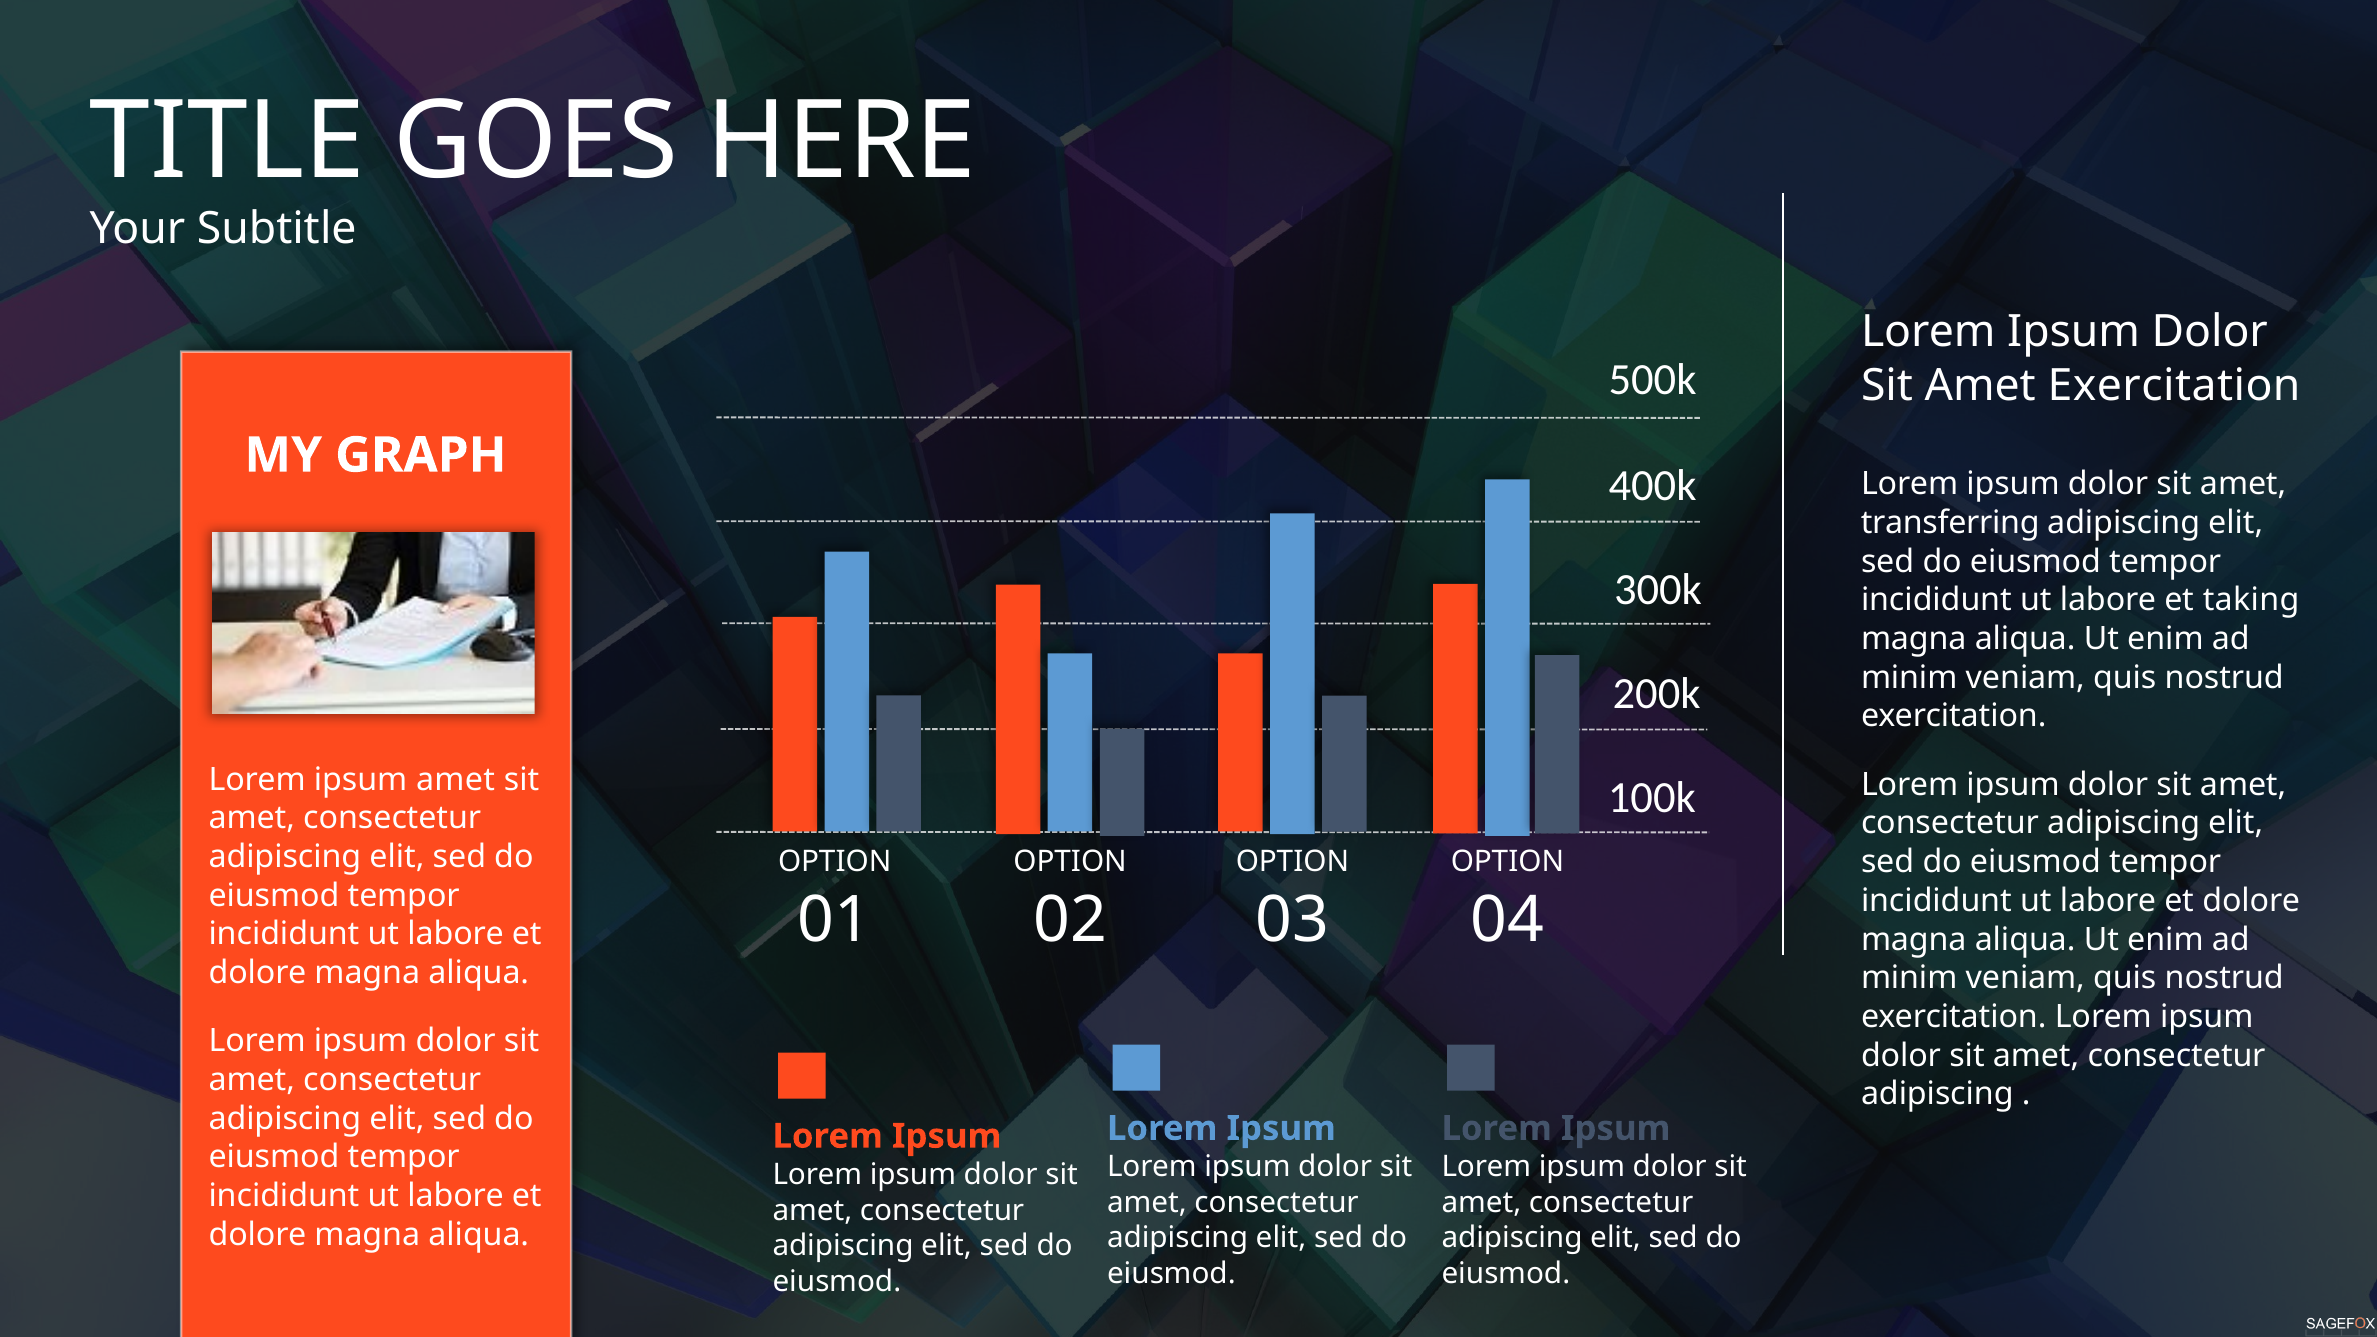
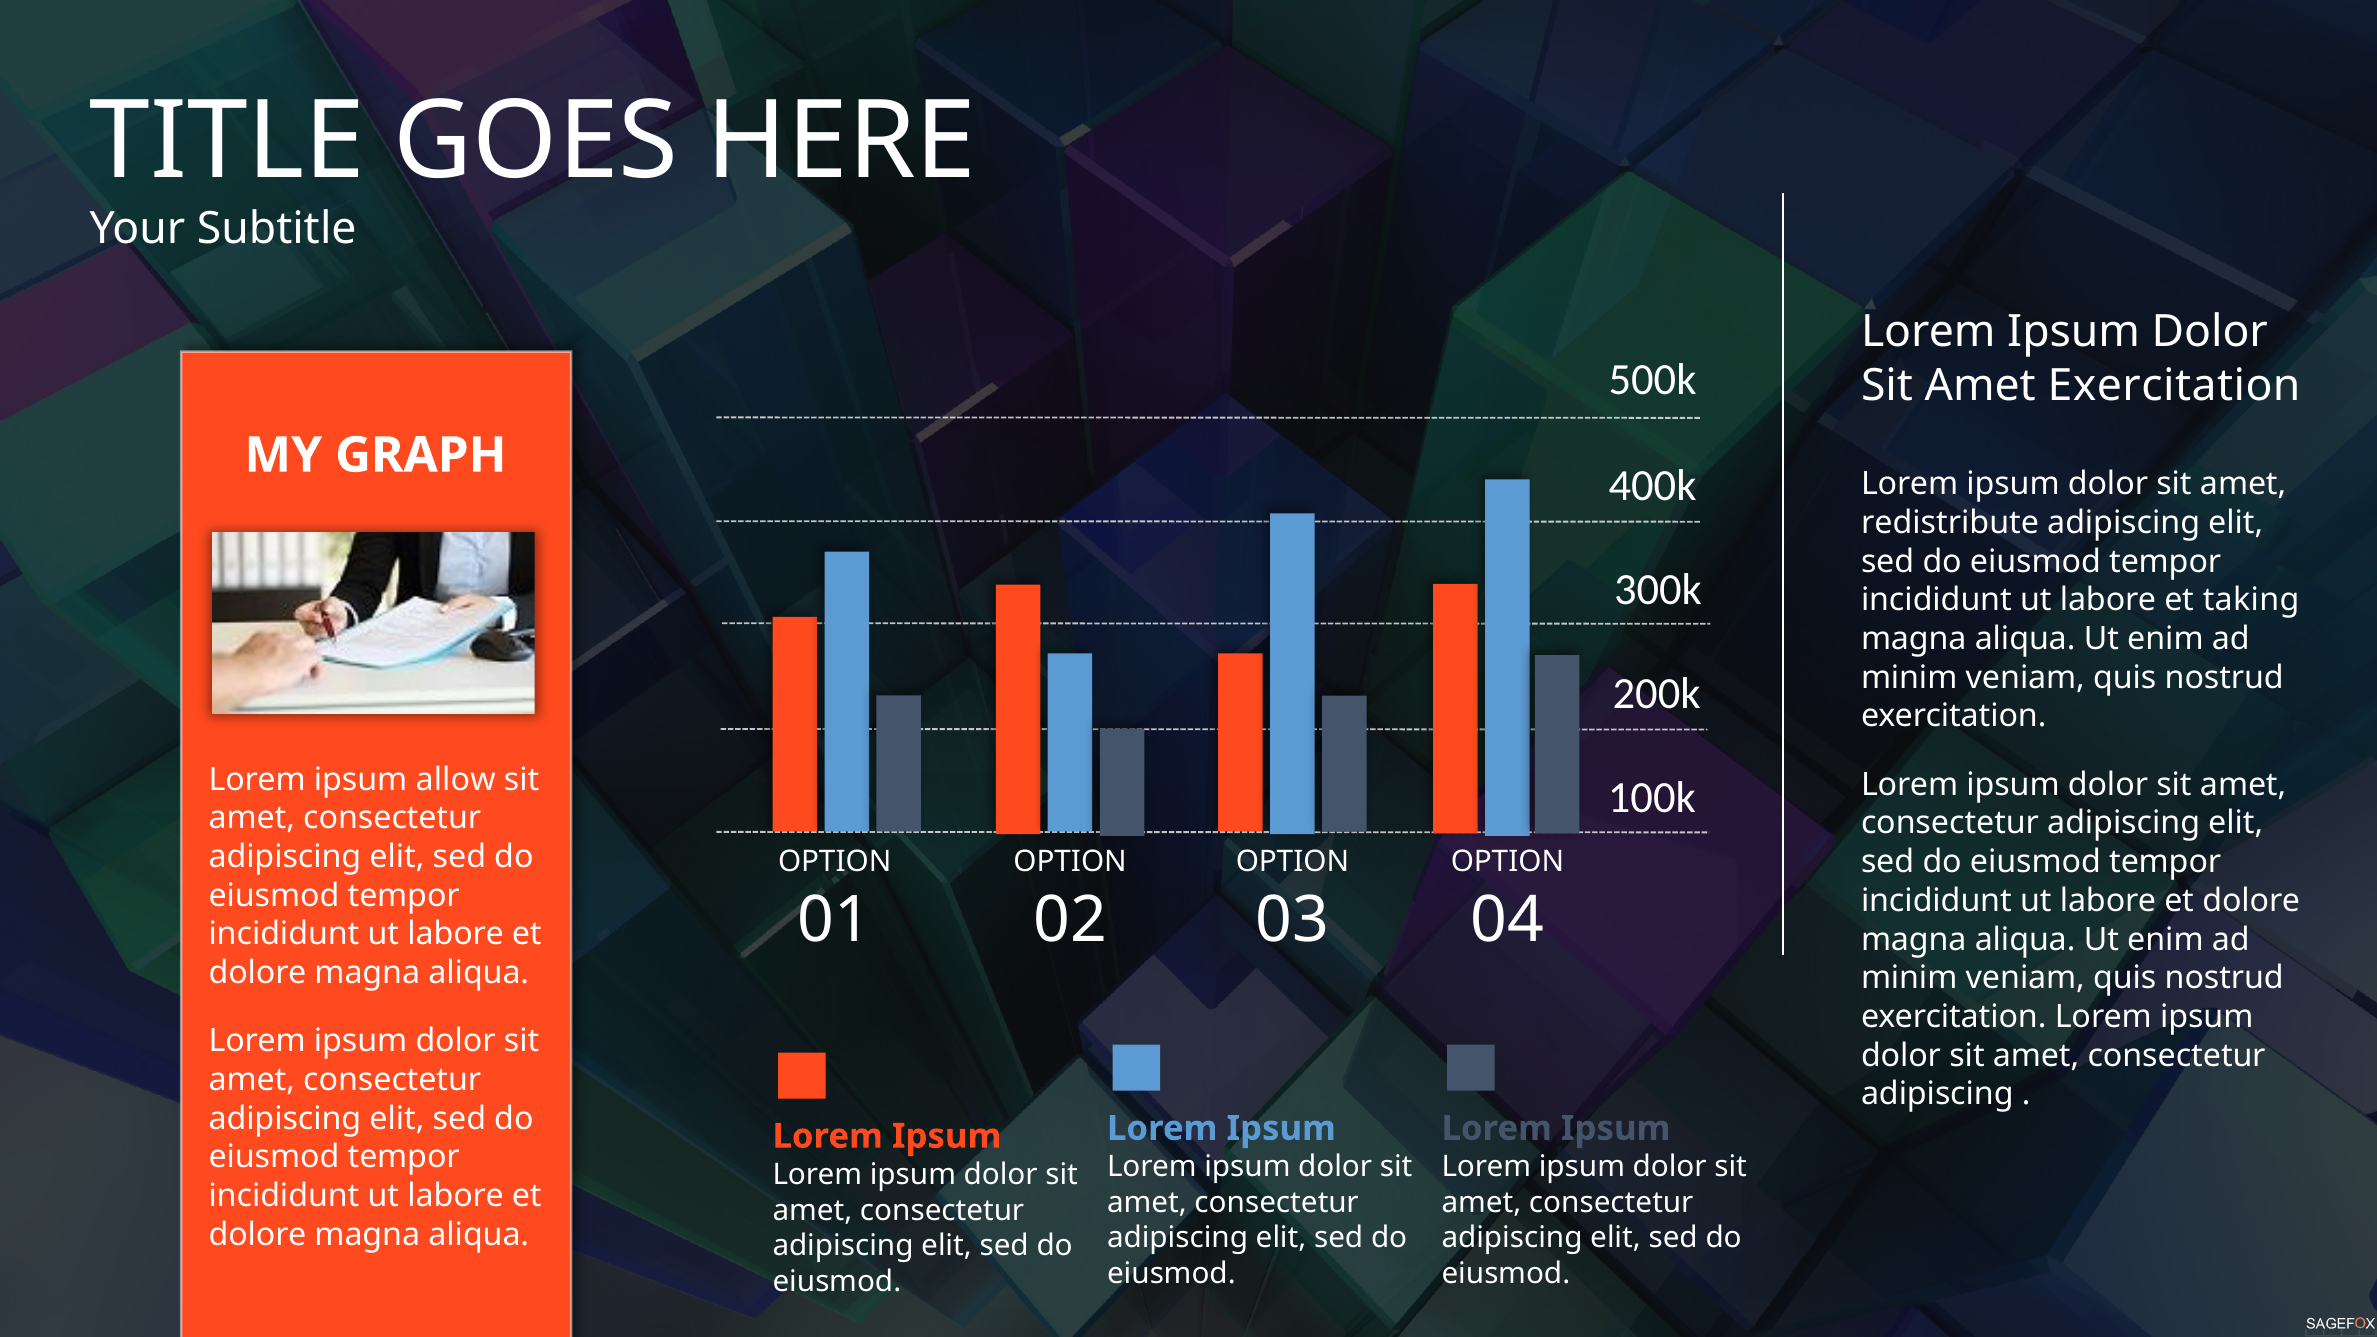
transferring: transferring -> redistribute (1950, 523)
ipsum amet: amet -> allow (456, 780)
